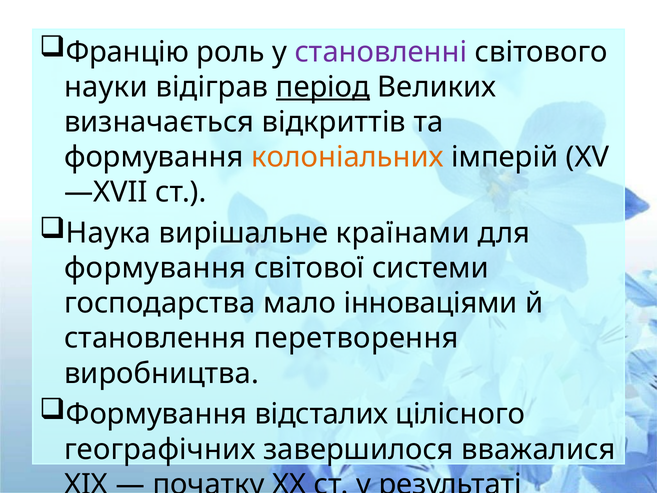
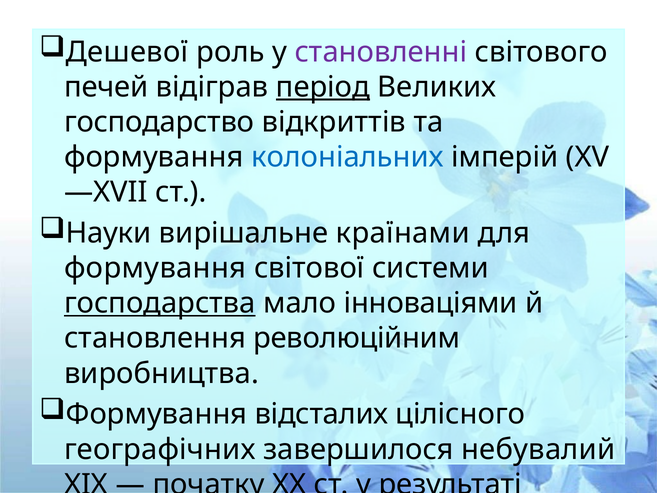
Францію: Францію -> Дешевої (127, 52)
науки: науки -> печей (106, 87)
визначається: визначається -> господарство (159, 122)
колоніальних colour: orange -> blue (347, 157)
Наука: Наука -> Науки (109, 233)
господарства underline: none -> present (160, 303)
перетворення: перетворення -> революційним (357, 338)
вважалися: вважалися -> небувалий (538, 449)
